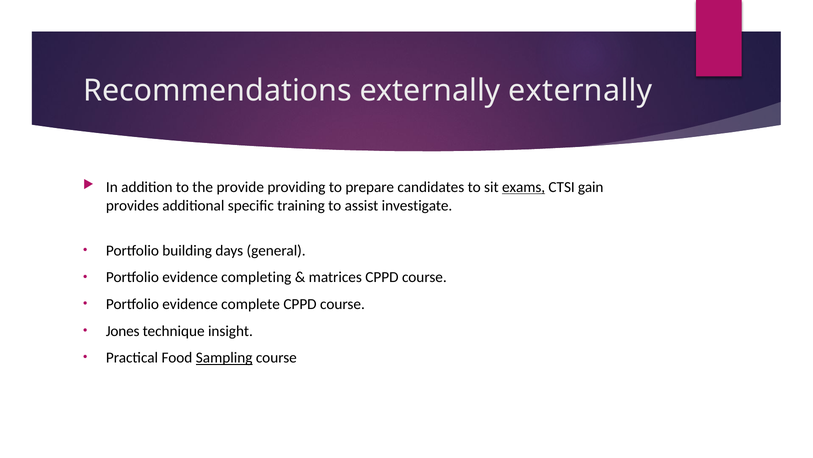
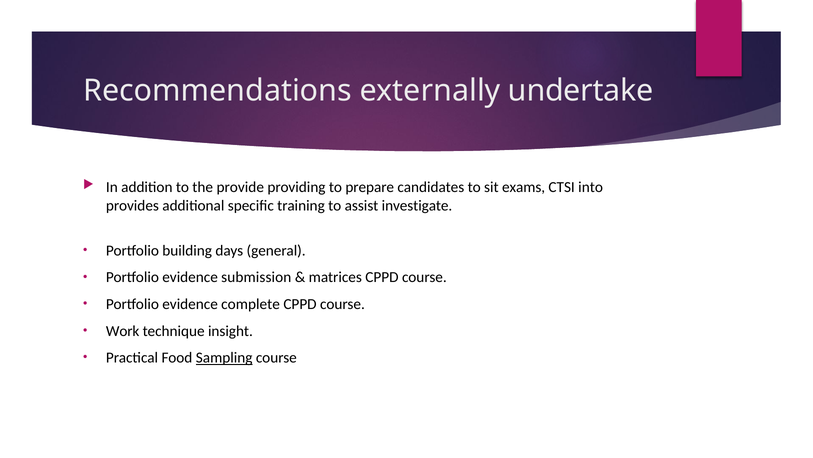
externally externally: externally -> undertake (581, 91)
exams underline: present -> none (524, 187)
gain: gain -> into (591, 187)
completing: completing -> submission (256, 277)
Jones: Jones -> Work (123, 331)
